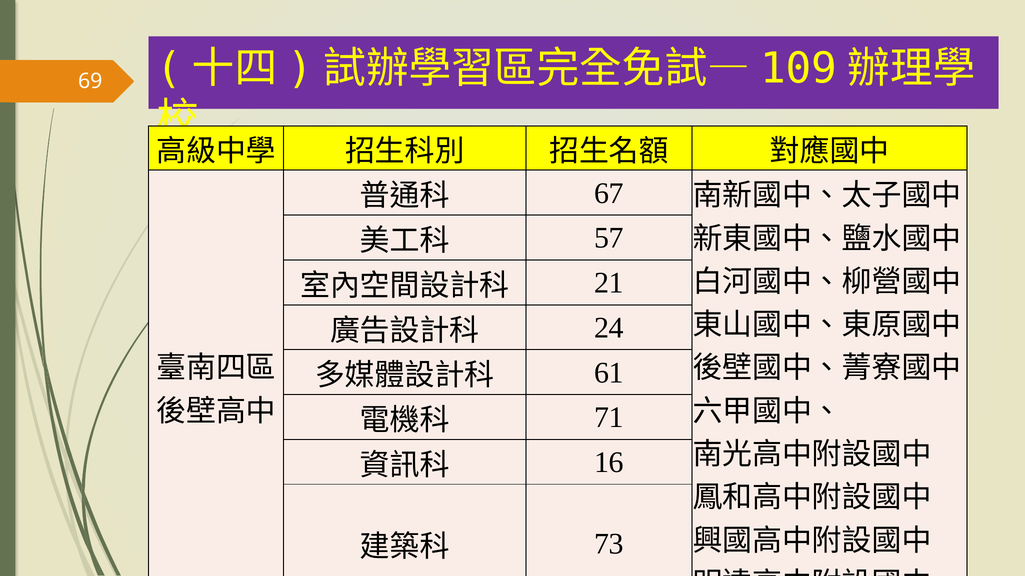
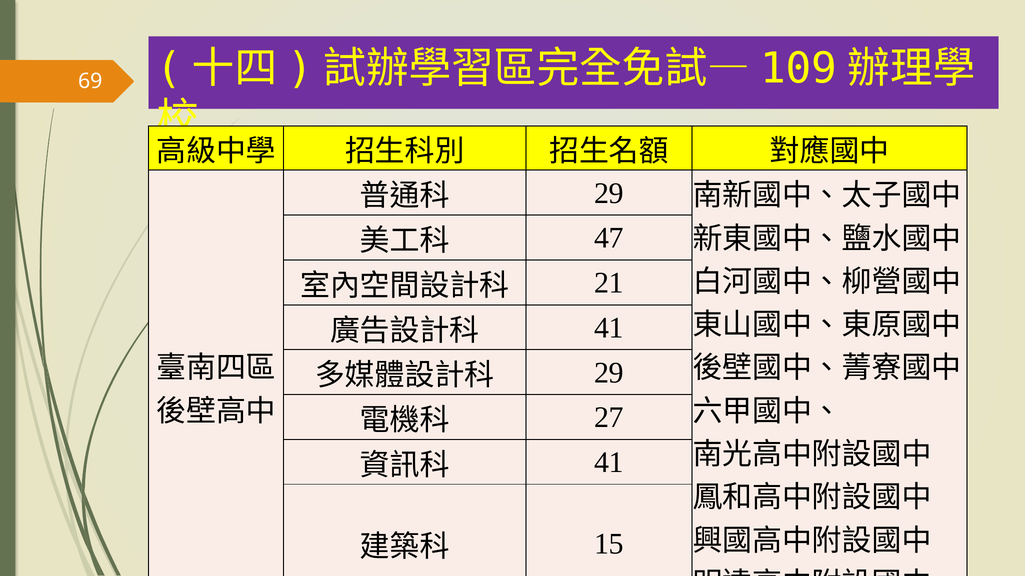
67: 67 -> 29 (609, 193)
57: 57 -> 47 (609, 238)
24: 24 -> 41 (609, 328)
61: 61 -> 29 (609, 373)
71: 71 -> 27 (609, 418)
16: 16 -> 41 (609, 463)
73: 73 -> 15 (609, 544)
